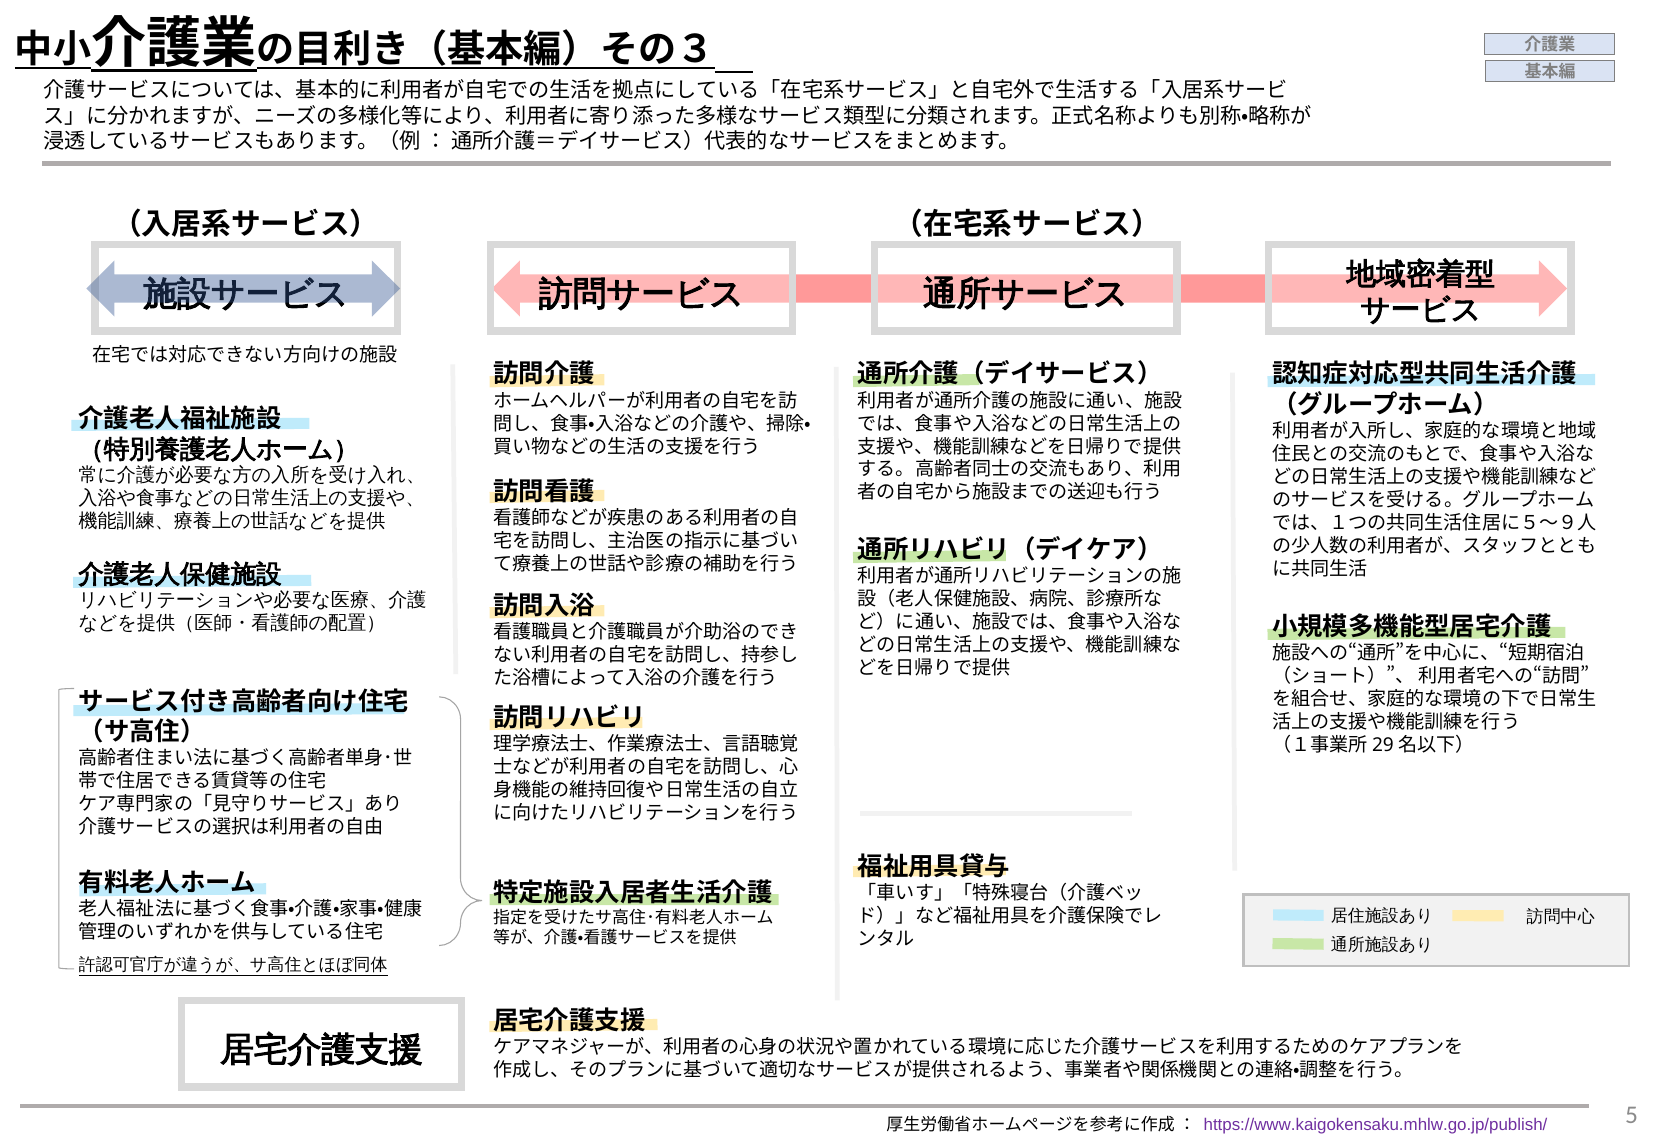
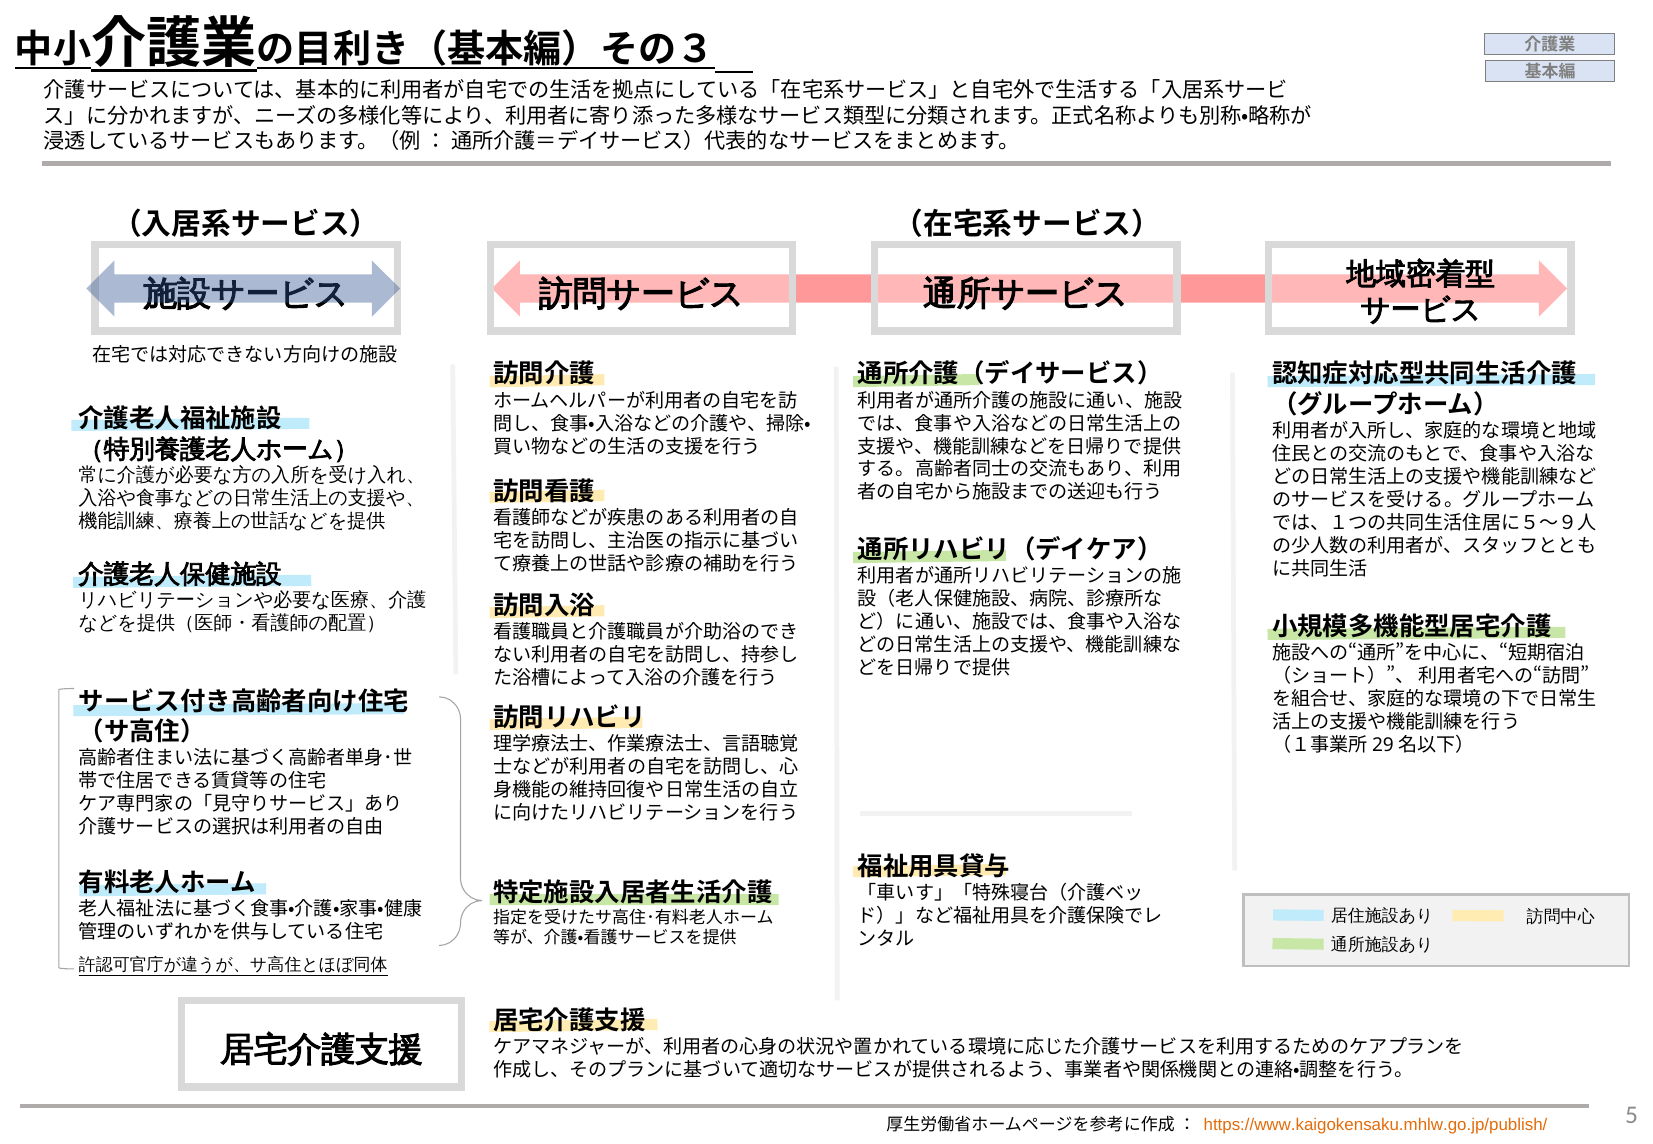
https://www.kaigokensaku.mhlw.go.jp/publish/ colour: purple -> orange (1375, 1125)
